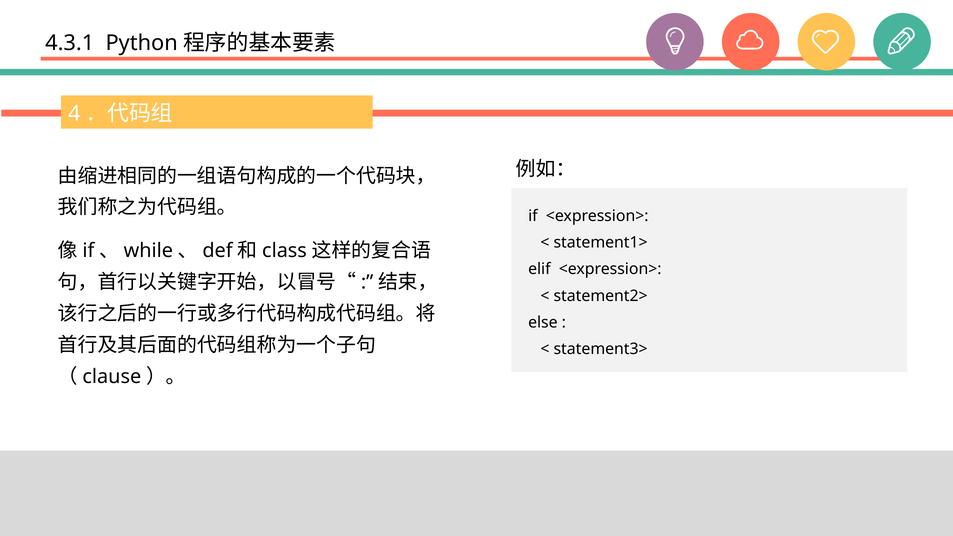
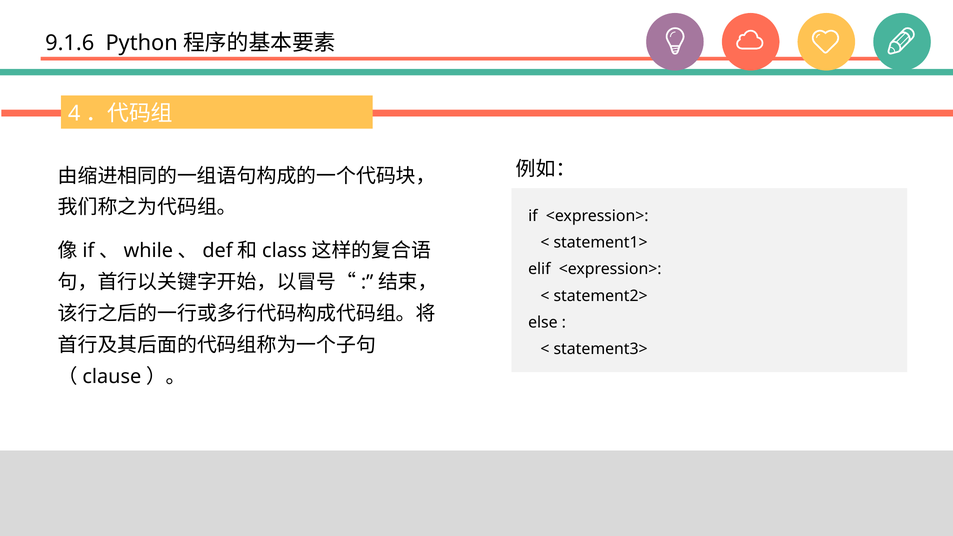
4.3.1: 4.3.1 -> 9.1.6 (70, 43)
